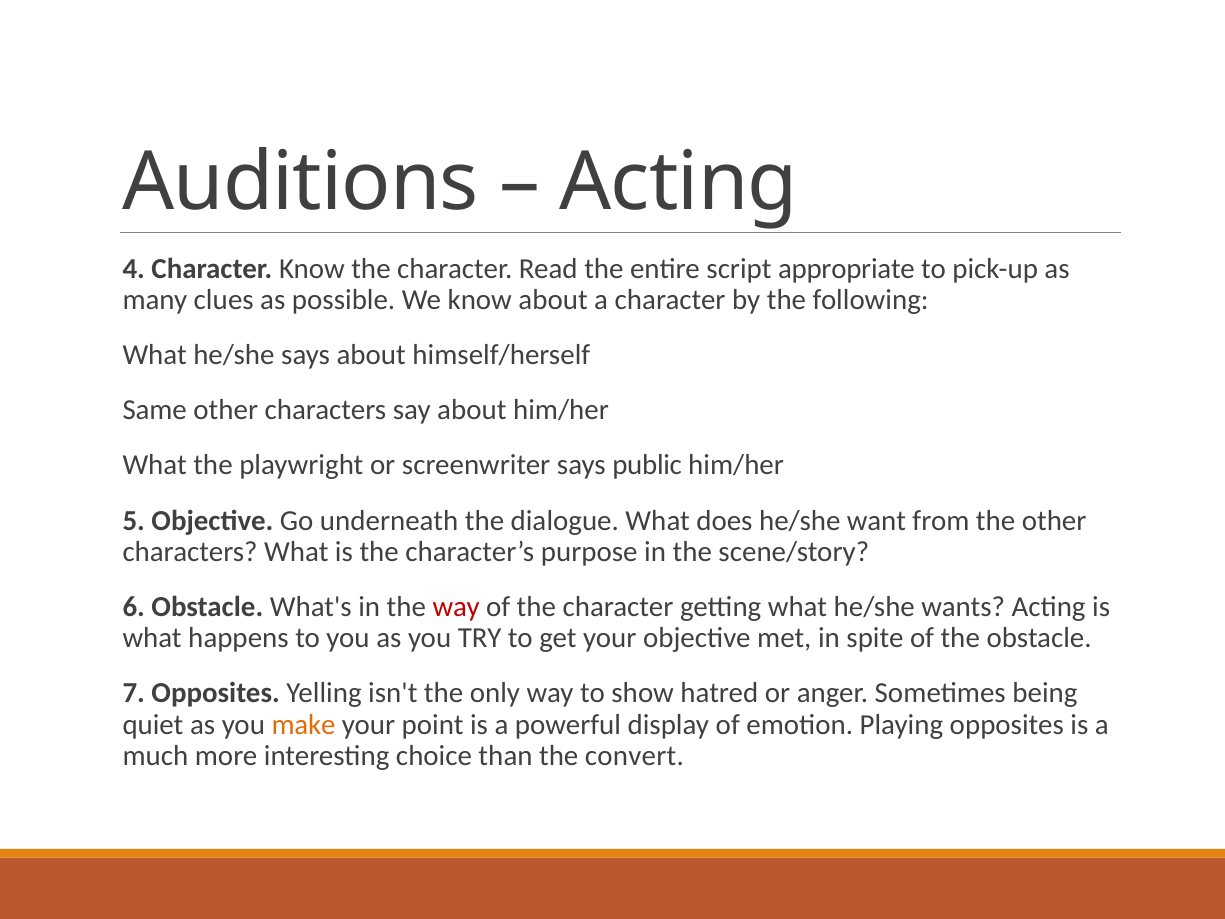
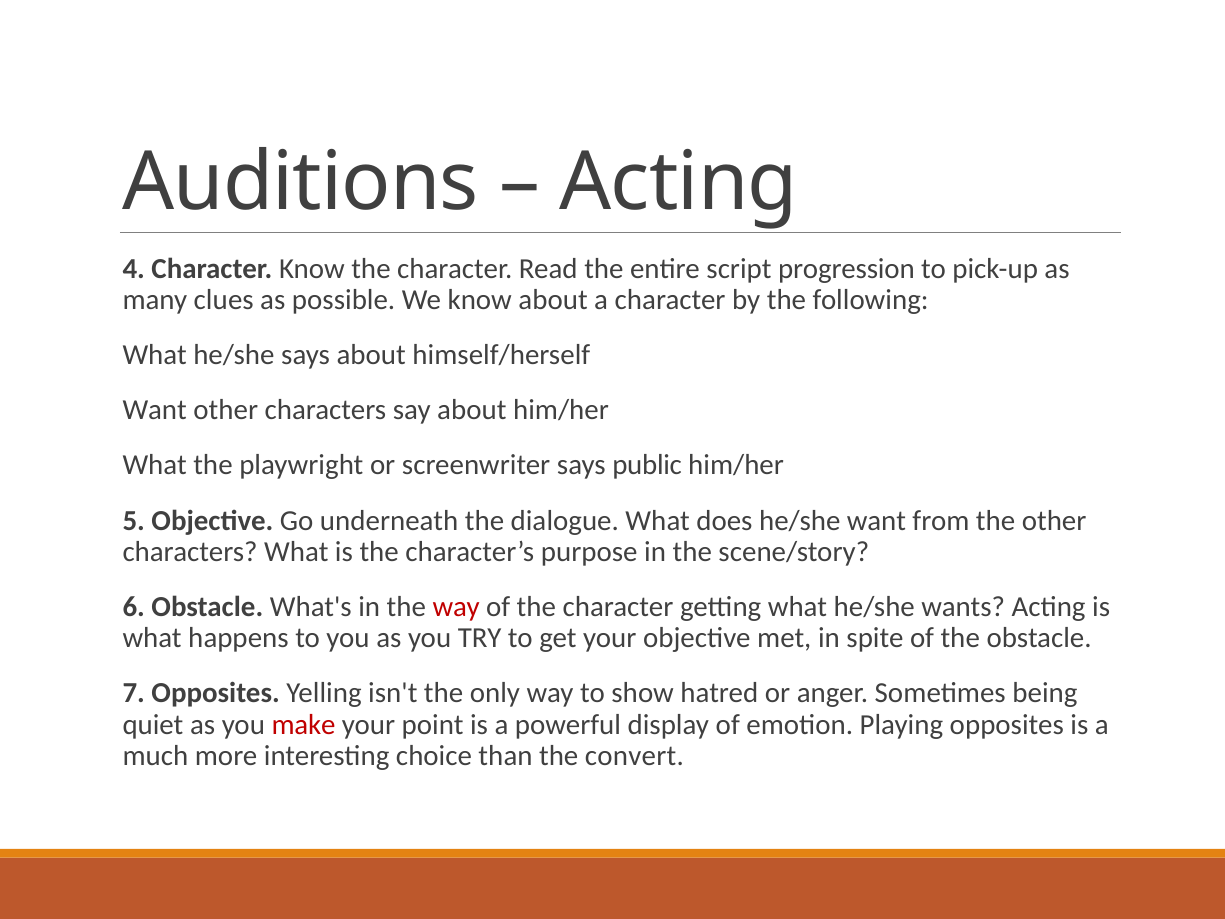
appropriate: appropriate -> progression (846, 269)
Same: Same -> Want (155, 410)
make colour: orange -> red (304, 724)
